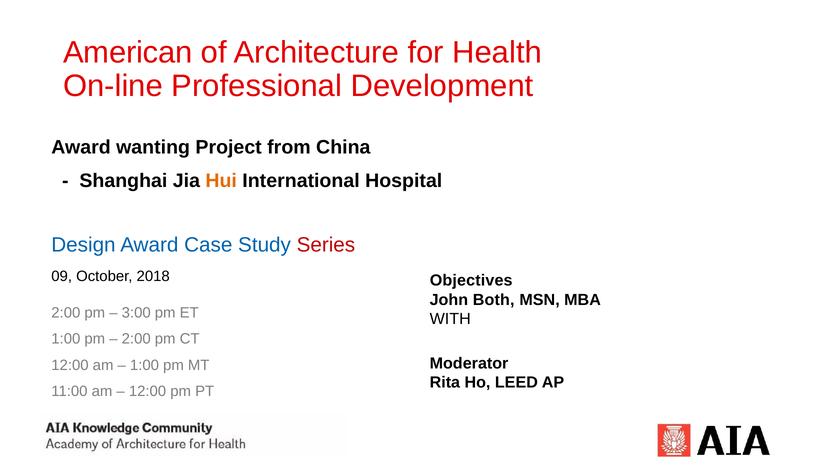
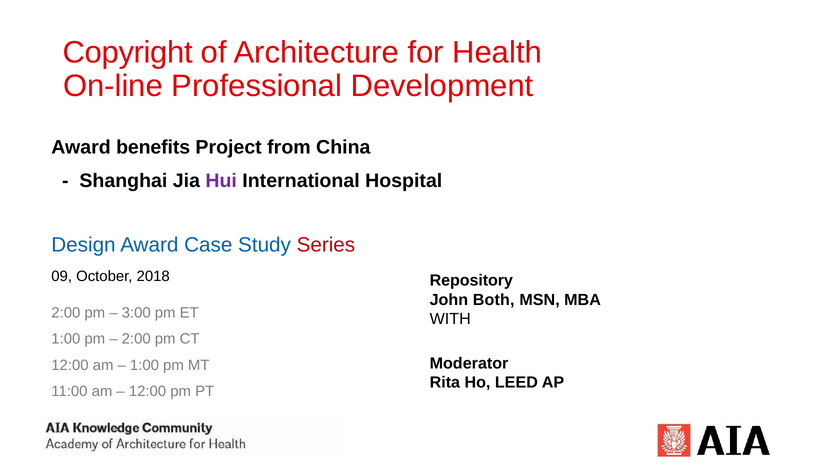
American: American -> Copyright (128, 53)
wanting: wanting -> benefits (153, 147)
Hui colour: orange -> purple (221, 181)
Objectives: Objectives -> Repository (471, 281)
